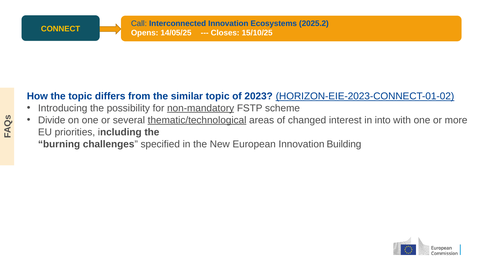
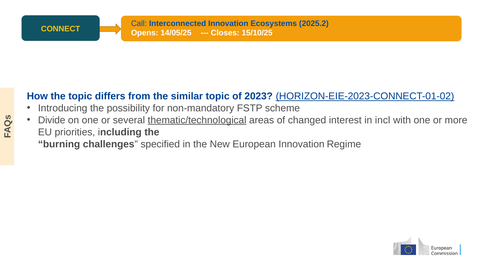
non-mandatory underline: present -> none (201, 108)
into: into -> incl (383, 120)
Building: Building -> Regime (344, 144)
